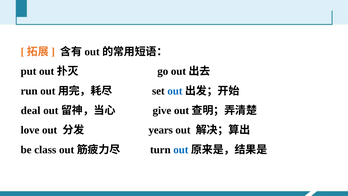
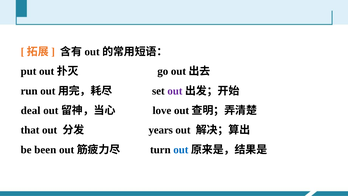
out colour: blue -> purple (175, 91)
give: give -> love (162, 110)
love: love -> that (30, 130)
class: class -> been (45, 150)
